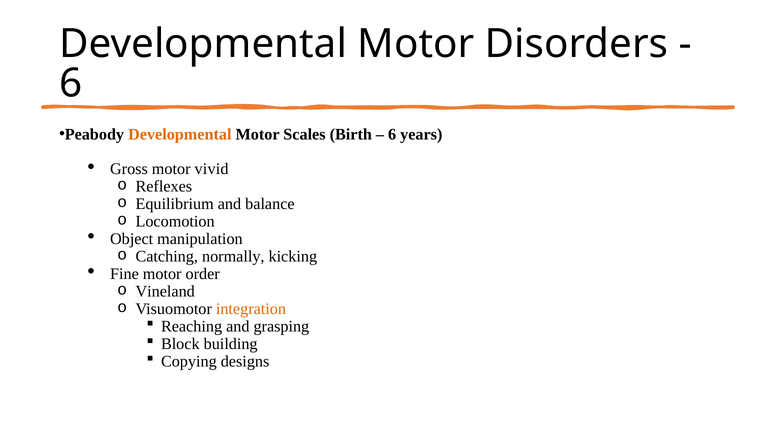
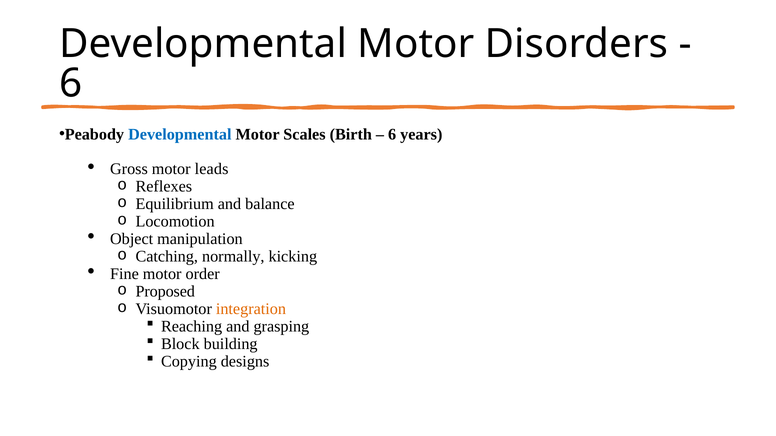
Developmental colour: orange -> blue (180, 134)
vivid: vivid -> leads (212, 169)
Vineland: Vineland -> Proposed (165, 292)
